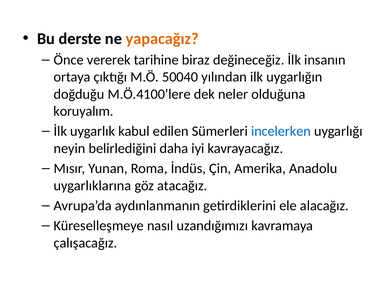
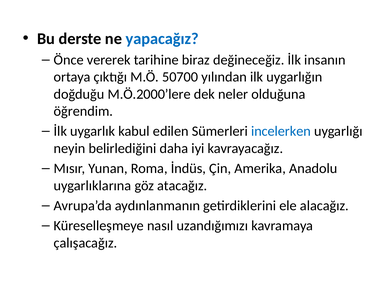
yapacağız colour: orange -> blue (162, 39)
50040: 50040 -> 50700 (180, 77)
M.Ö.4100’lere: M.Ö.4100’lere -> M.Ö.2000’lere (149, 94)
koruyalım: koruyalım -> öğrendim (83, 111)
